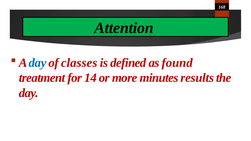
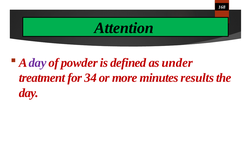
day colour: blue -> purple (38, 63)
classes: classes -> powder (79, 63)
found: found -> under (177, 63)
14: 14 -> 34 (91, 78)
